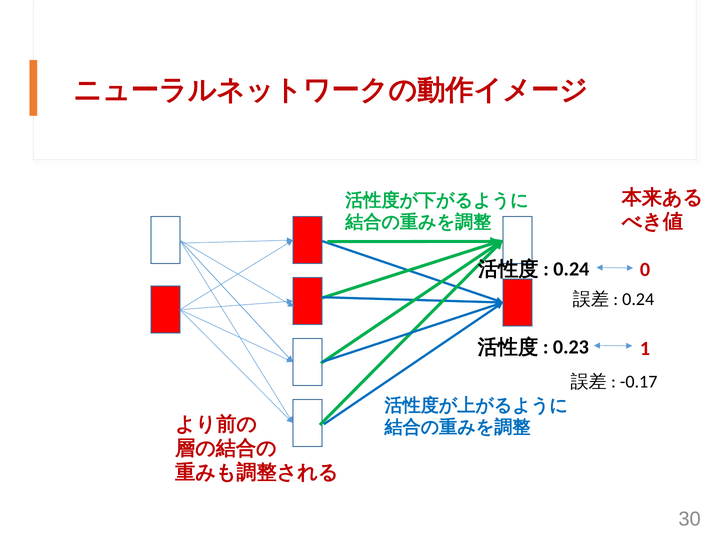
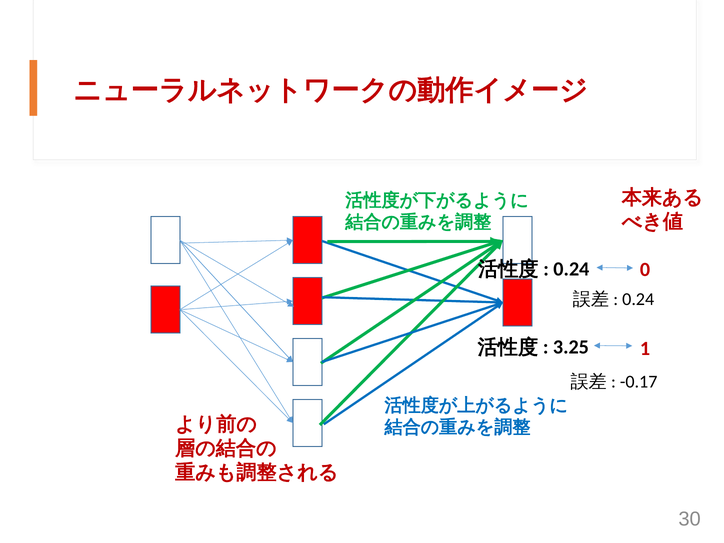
0.23: 0.23 -> 3.25 (571, 347)
